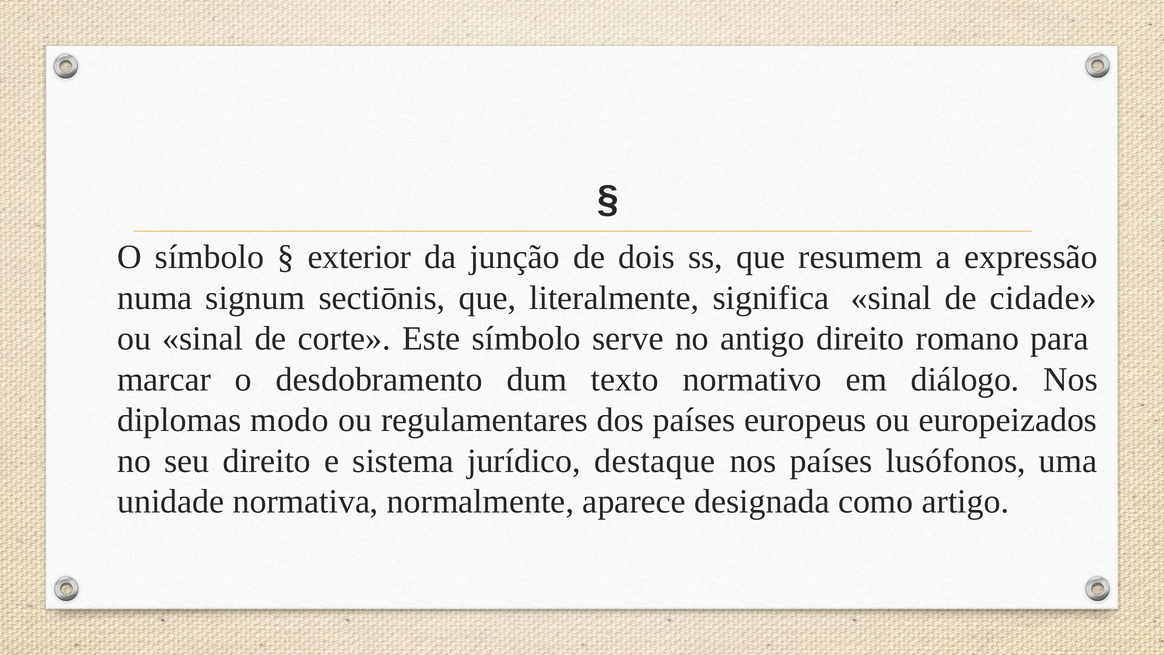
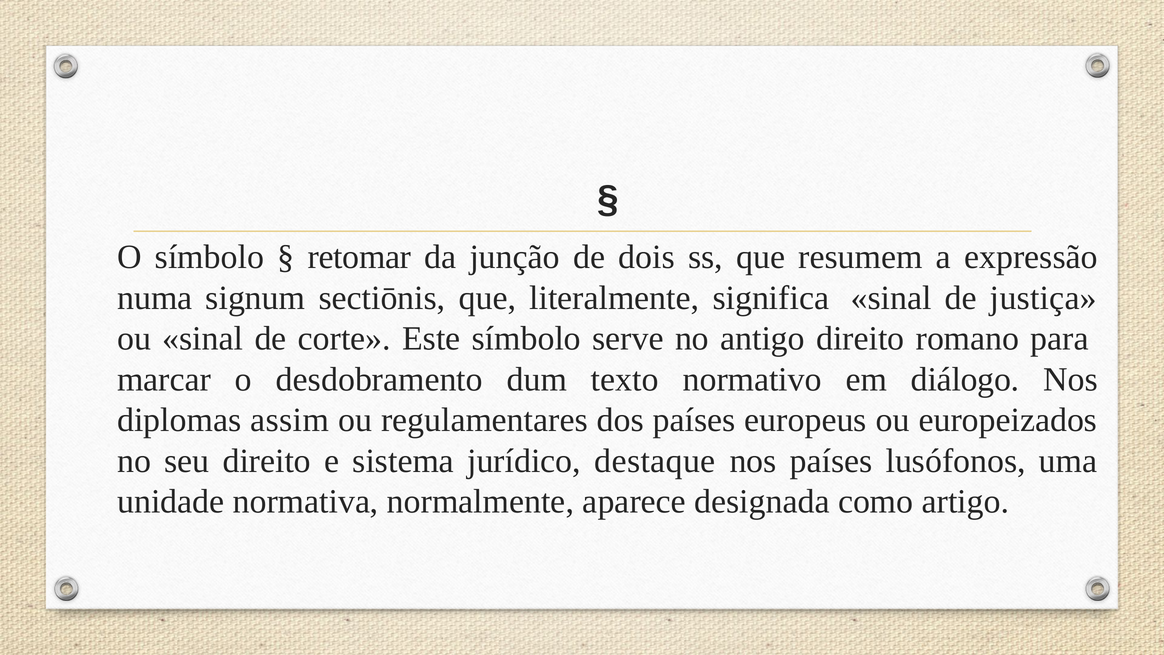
exterior: exterior -> retomar (359, 257)
cidade: cidade -> justiça (1043, 298)
modo: modo -> assim (290, 420)
